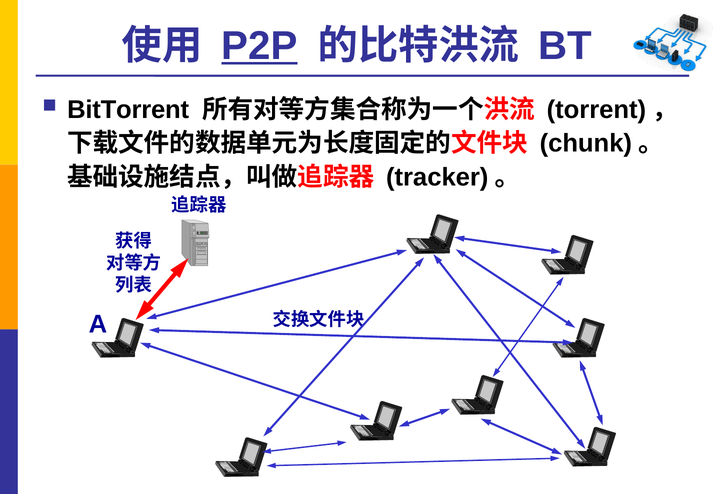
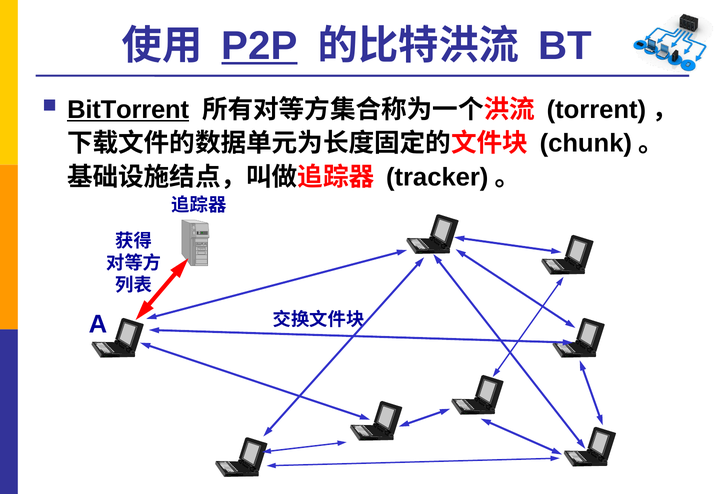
BitTorrent underline: none -> present (128, 110)
